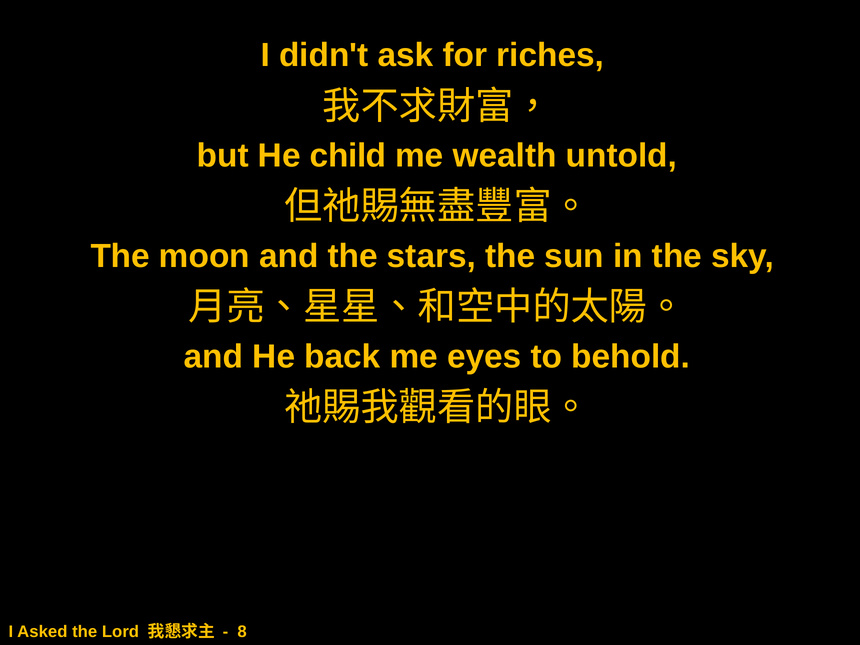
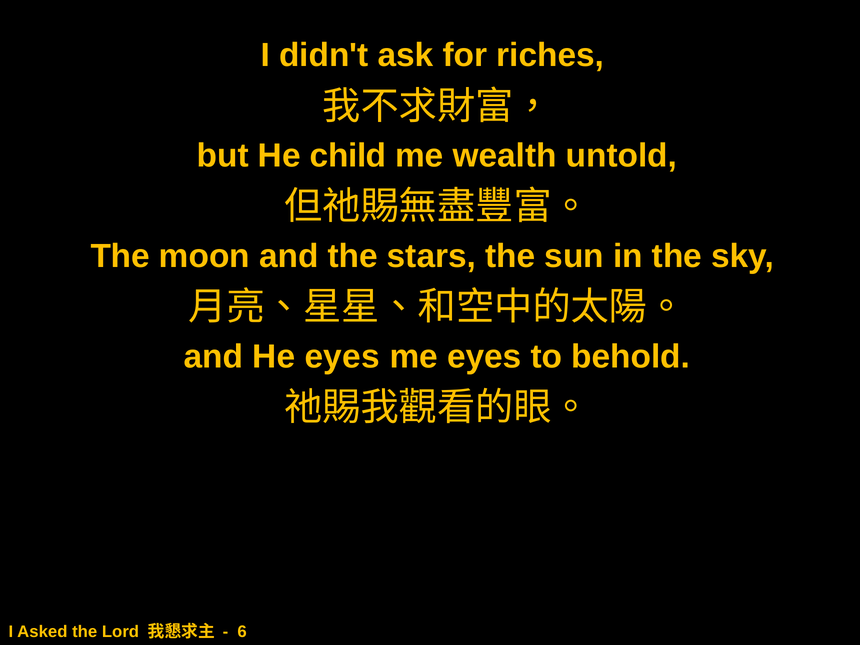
He back: back -> eyes (342, 357)
8: 8 -> 6 (242, 632)
